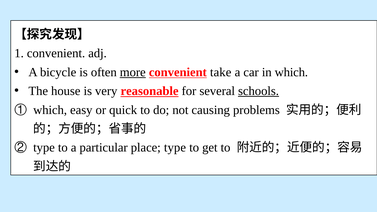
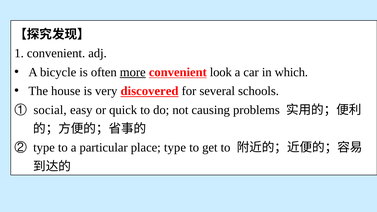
take: take -> look (221, 72)
reasonable: reasonable -> discovered (150, 91)
schools underline: present -> none (259, 91)
which: which -> social (50, 110)
